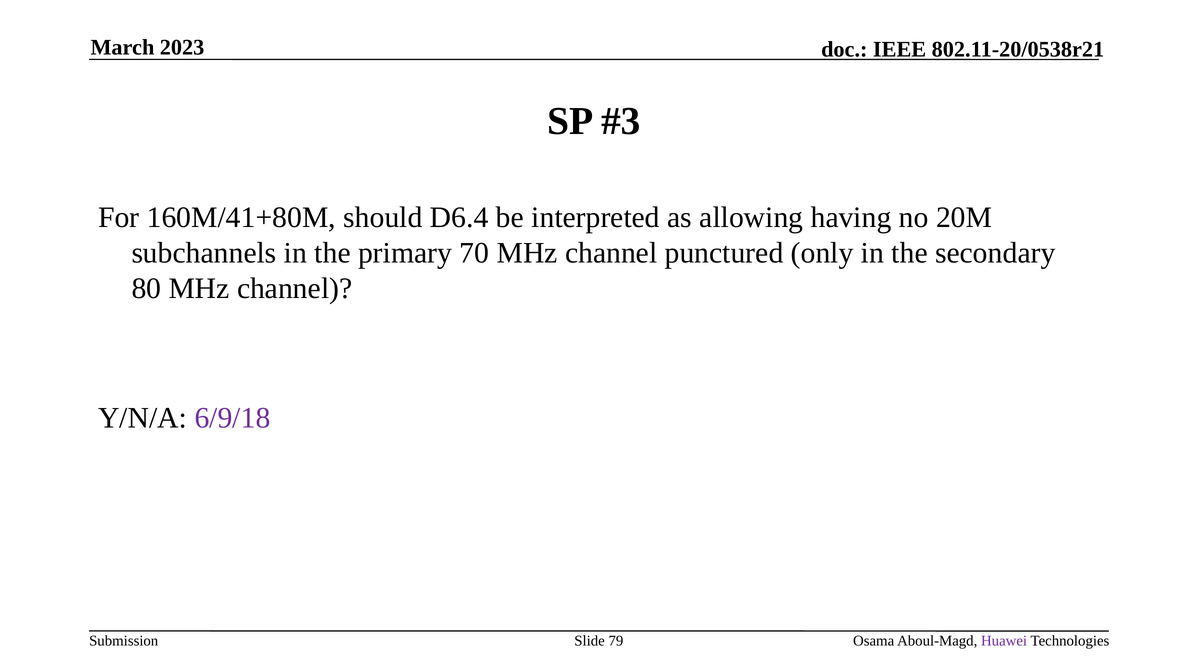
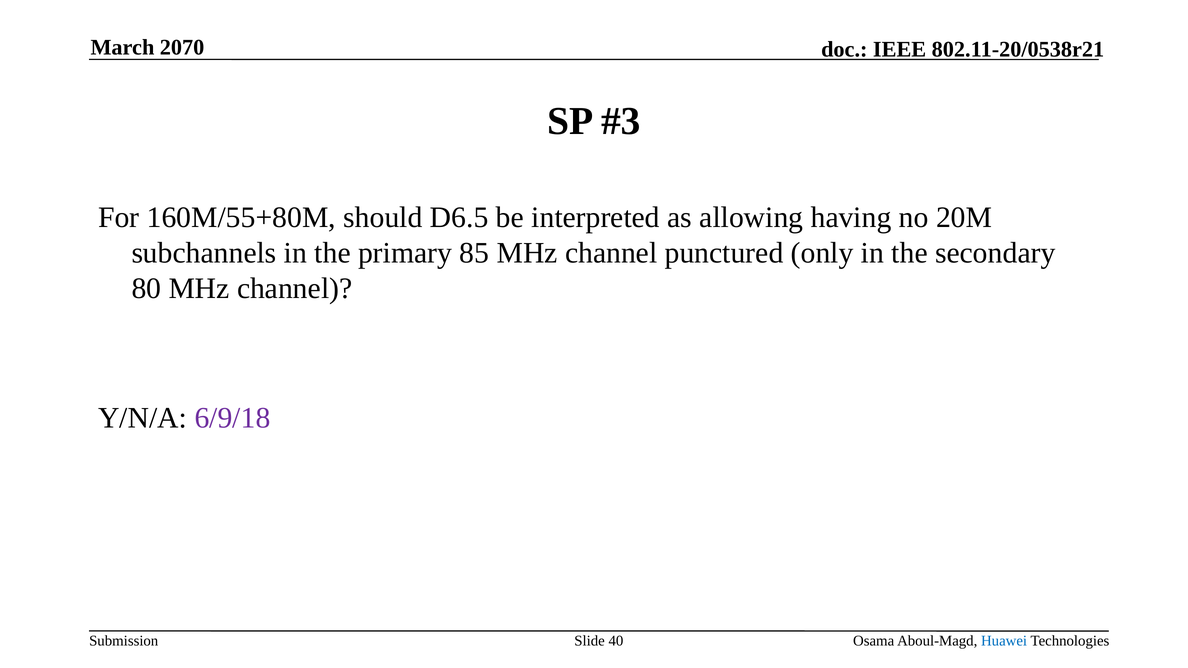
2023: 2023 -> 2070 (182, 47)
160M/41+80M: 160M/41+80M -> 160M/55+80M (241, 217)
D6.4: D6.4 -> D6.5 (459, 217)
70: 70 -> 85 (474, 253)
79: 79 -> 40 (616, 641)
Huawei colour: purple -> blue (1004, 641)
